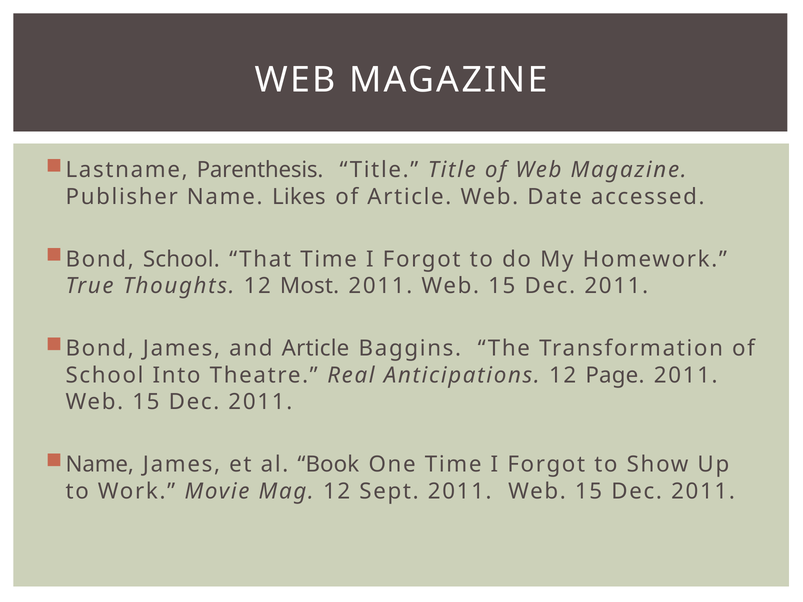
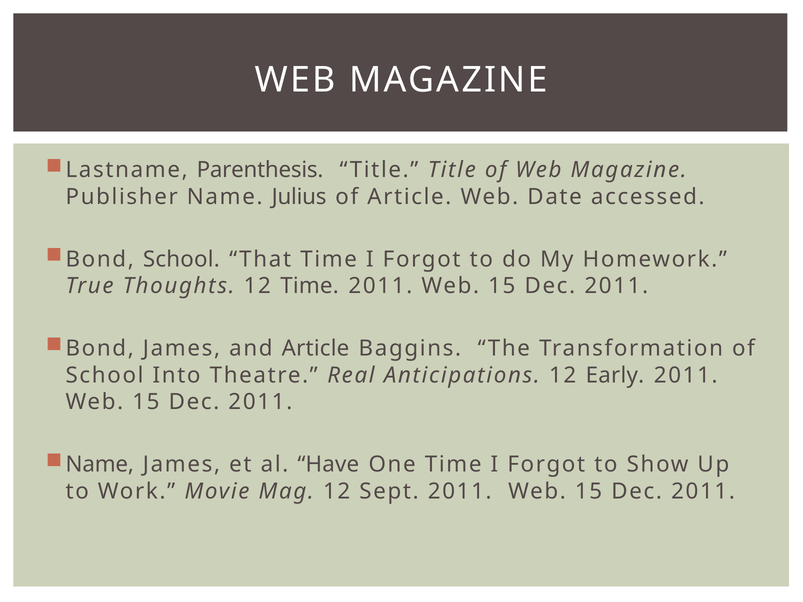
Likes: Likes -> Julius (299, 197)
12 Most: Most -> Time (310, 286)
Page: Page -> Early (615, 375)
Book: Book -> Have (328, 465)
